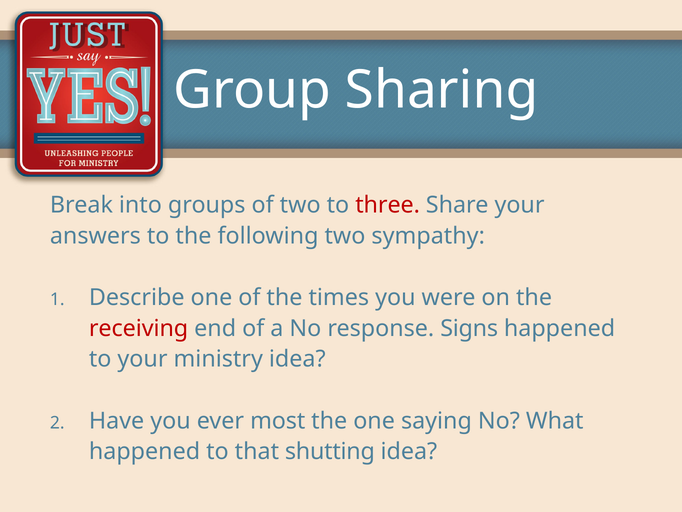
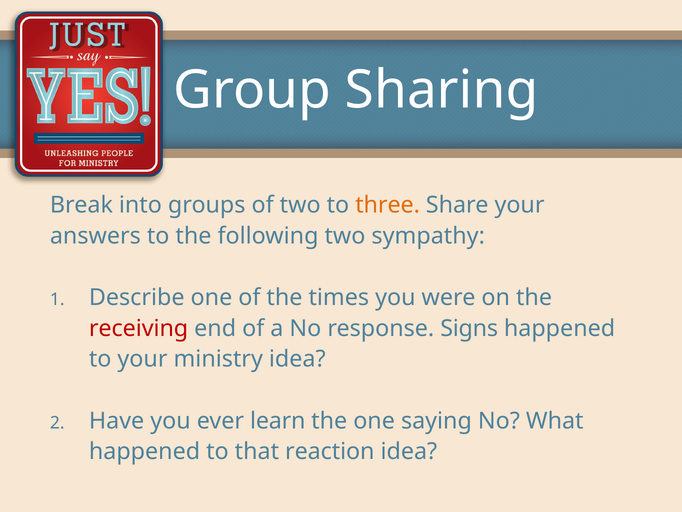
three colour: red -> orange (388, 205)
most: most -> learn (278, 420)
shutting: shutting -> reaction (330, 451)
